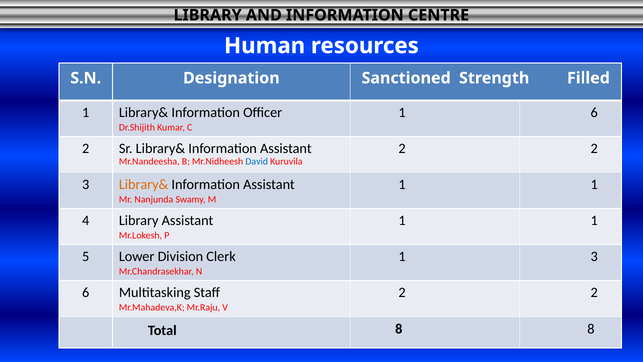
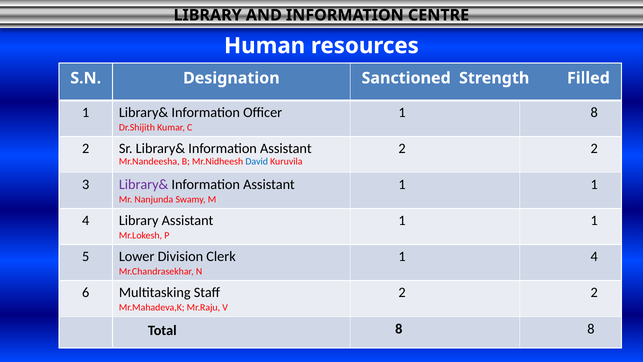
1 6: 6 -> 8 (594, 113)
Library& colour: orange -> purple (144, 184)
3: 3 -> 4 (594, 256)
